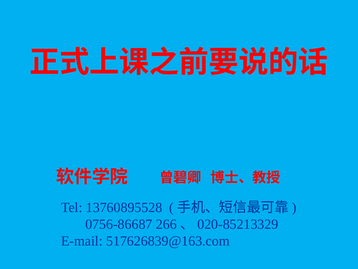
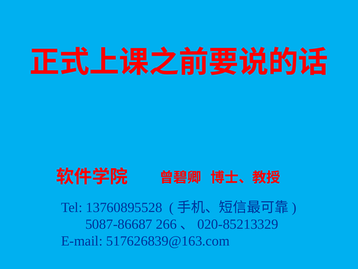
0756-86687: 0756-86687 -> 5087-86687 (119, 224)
